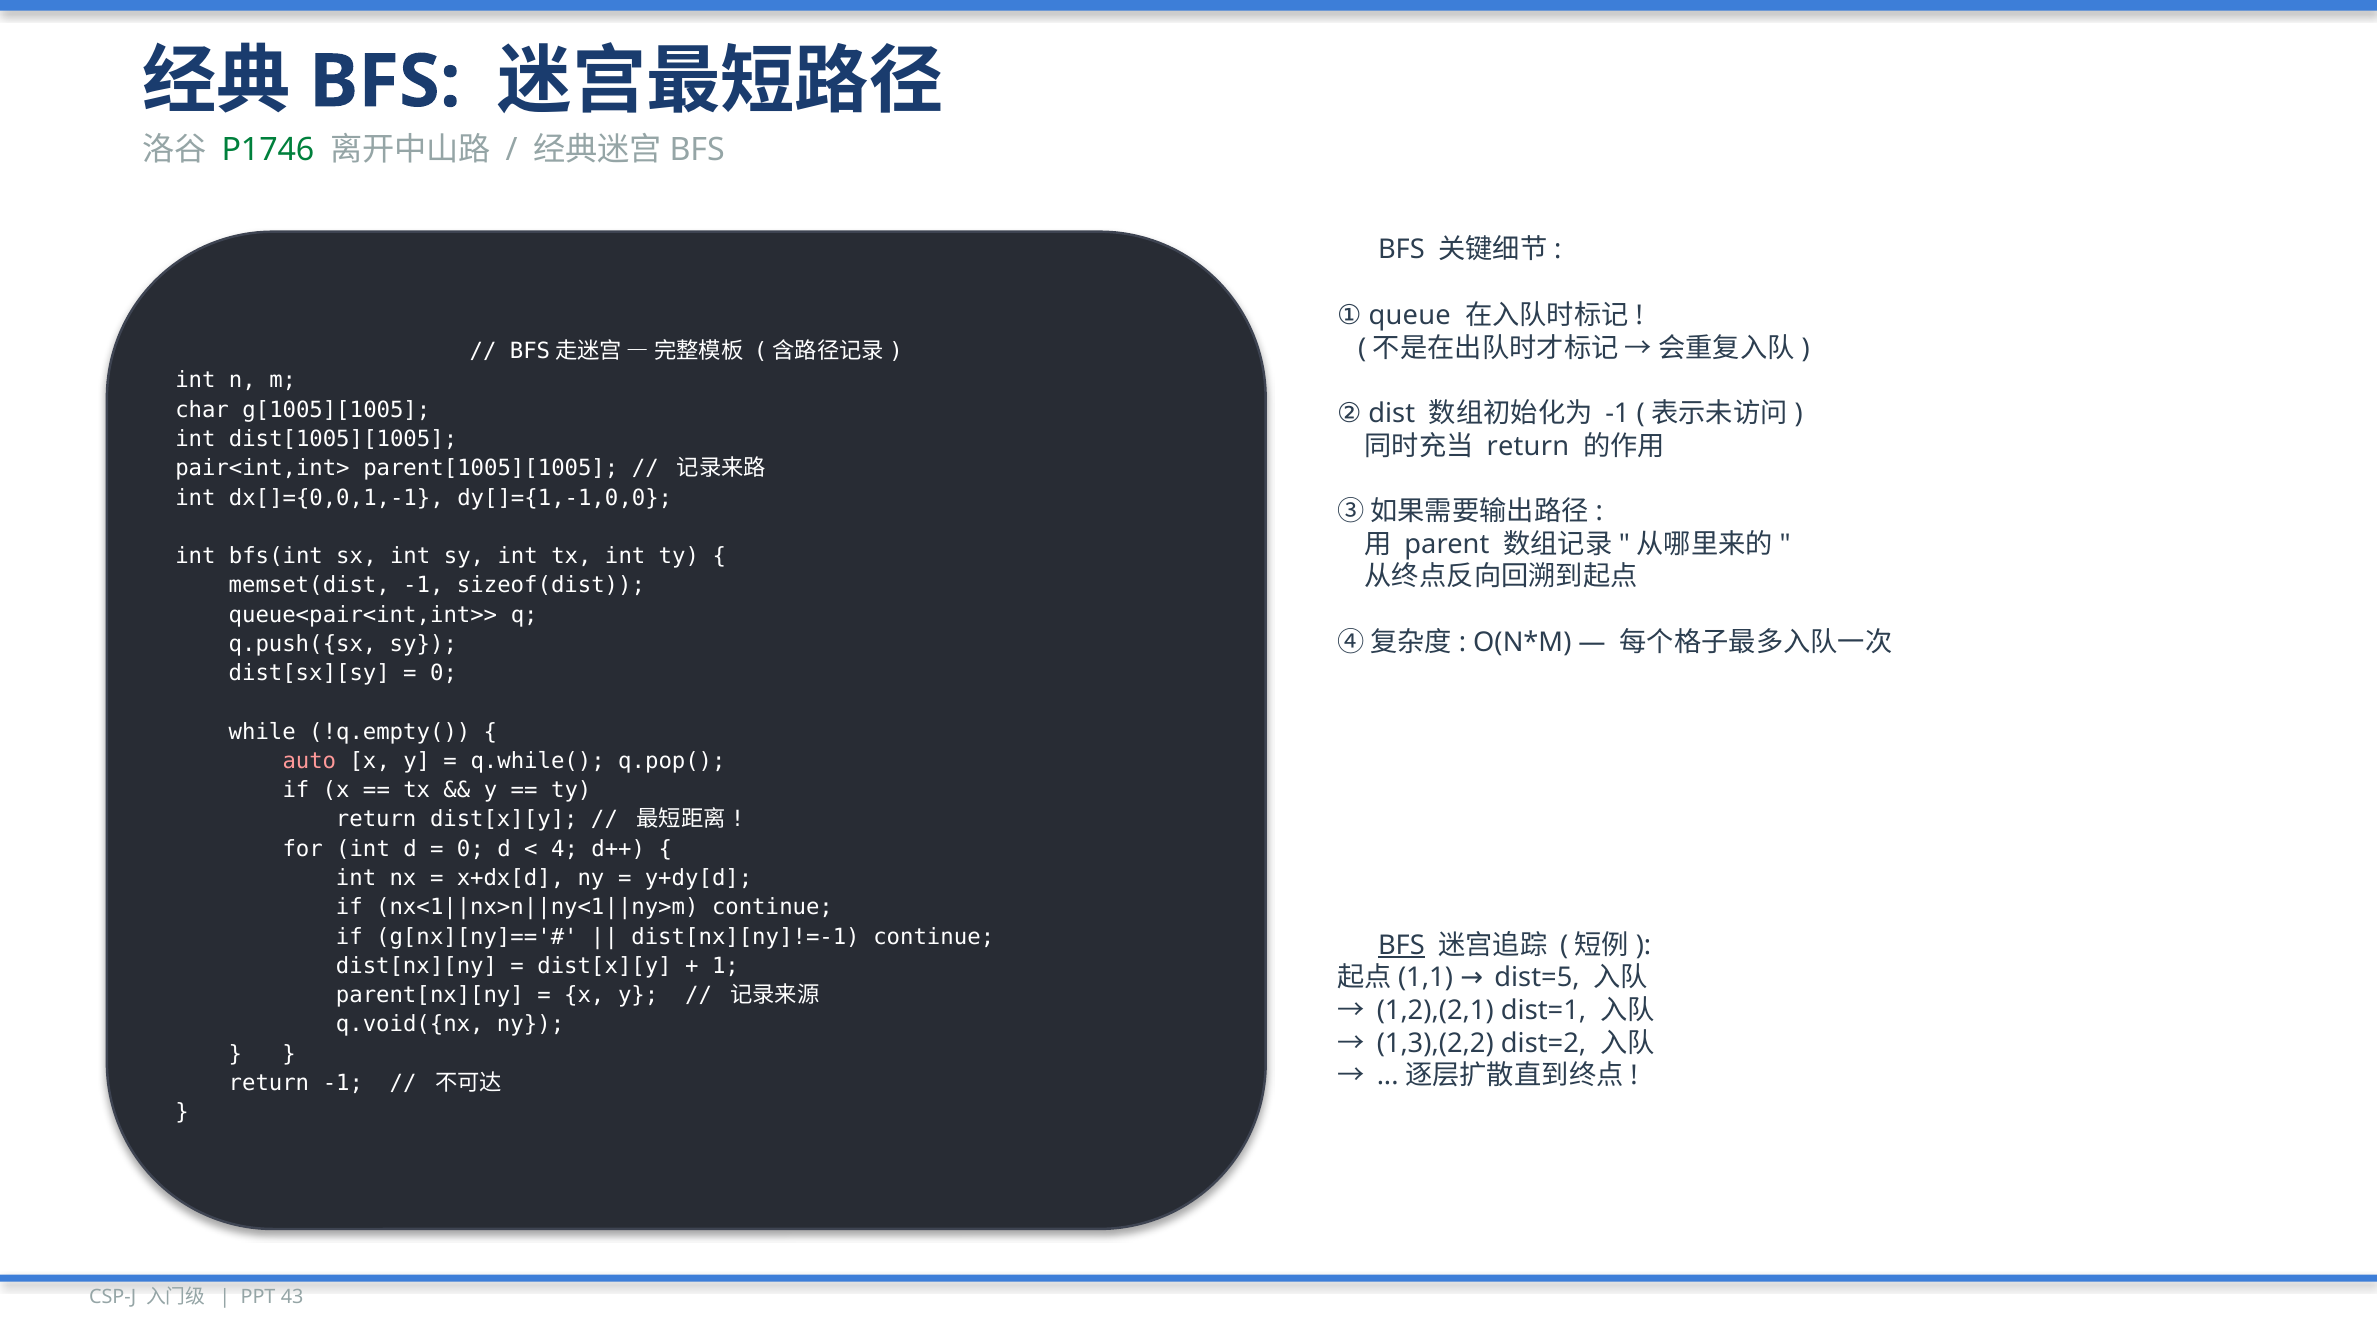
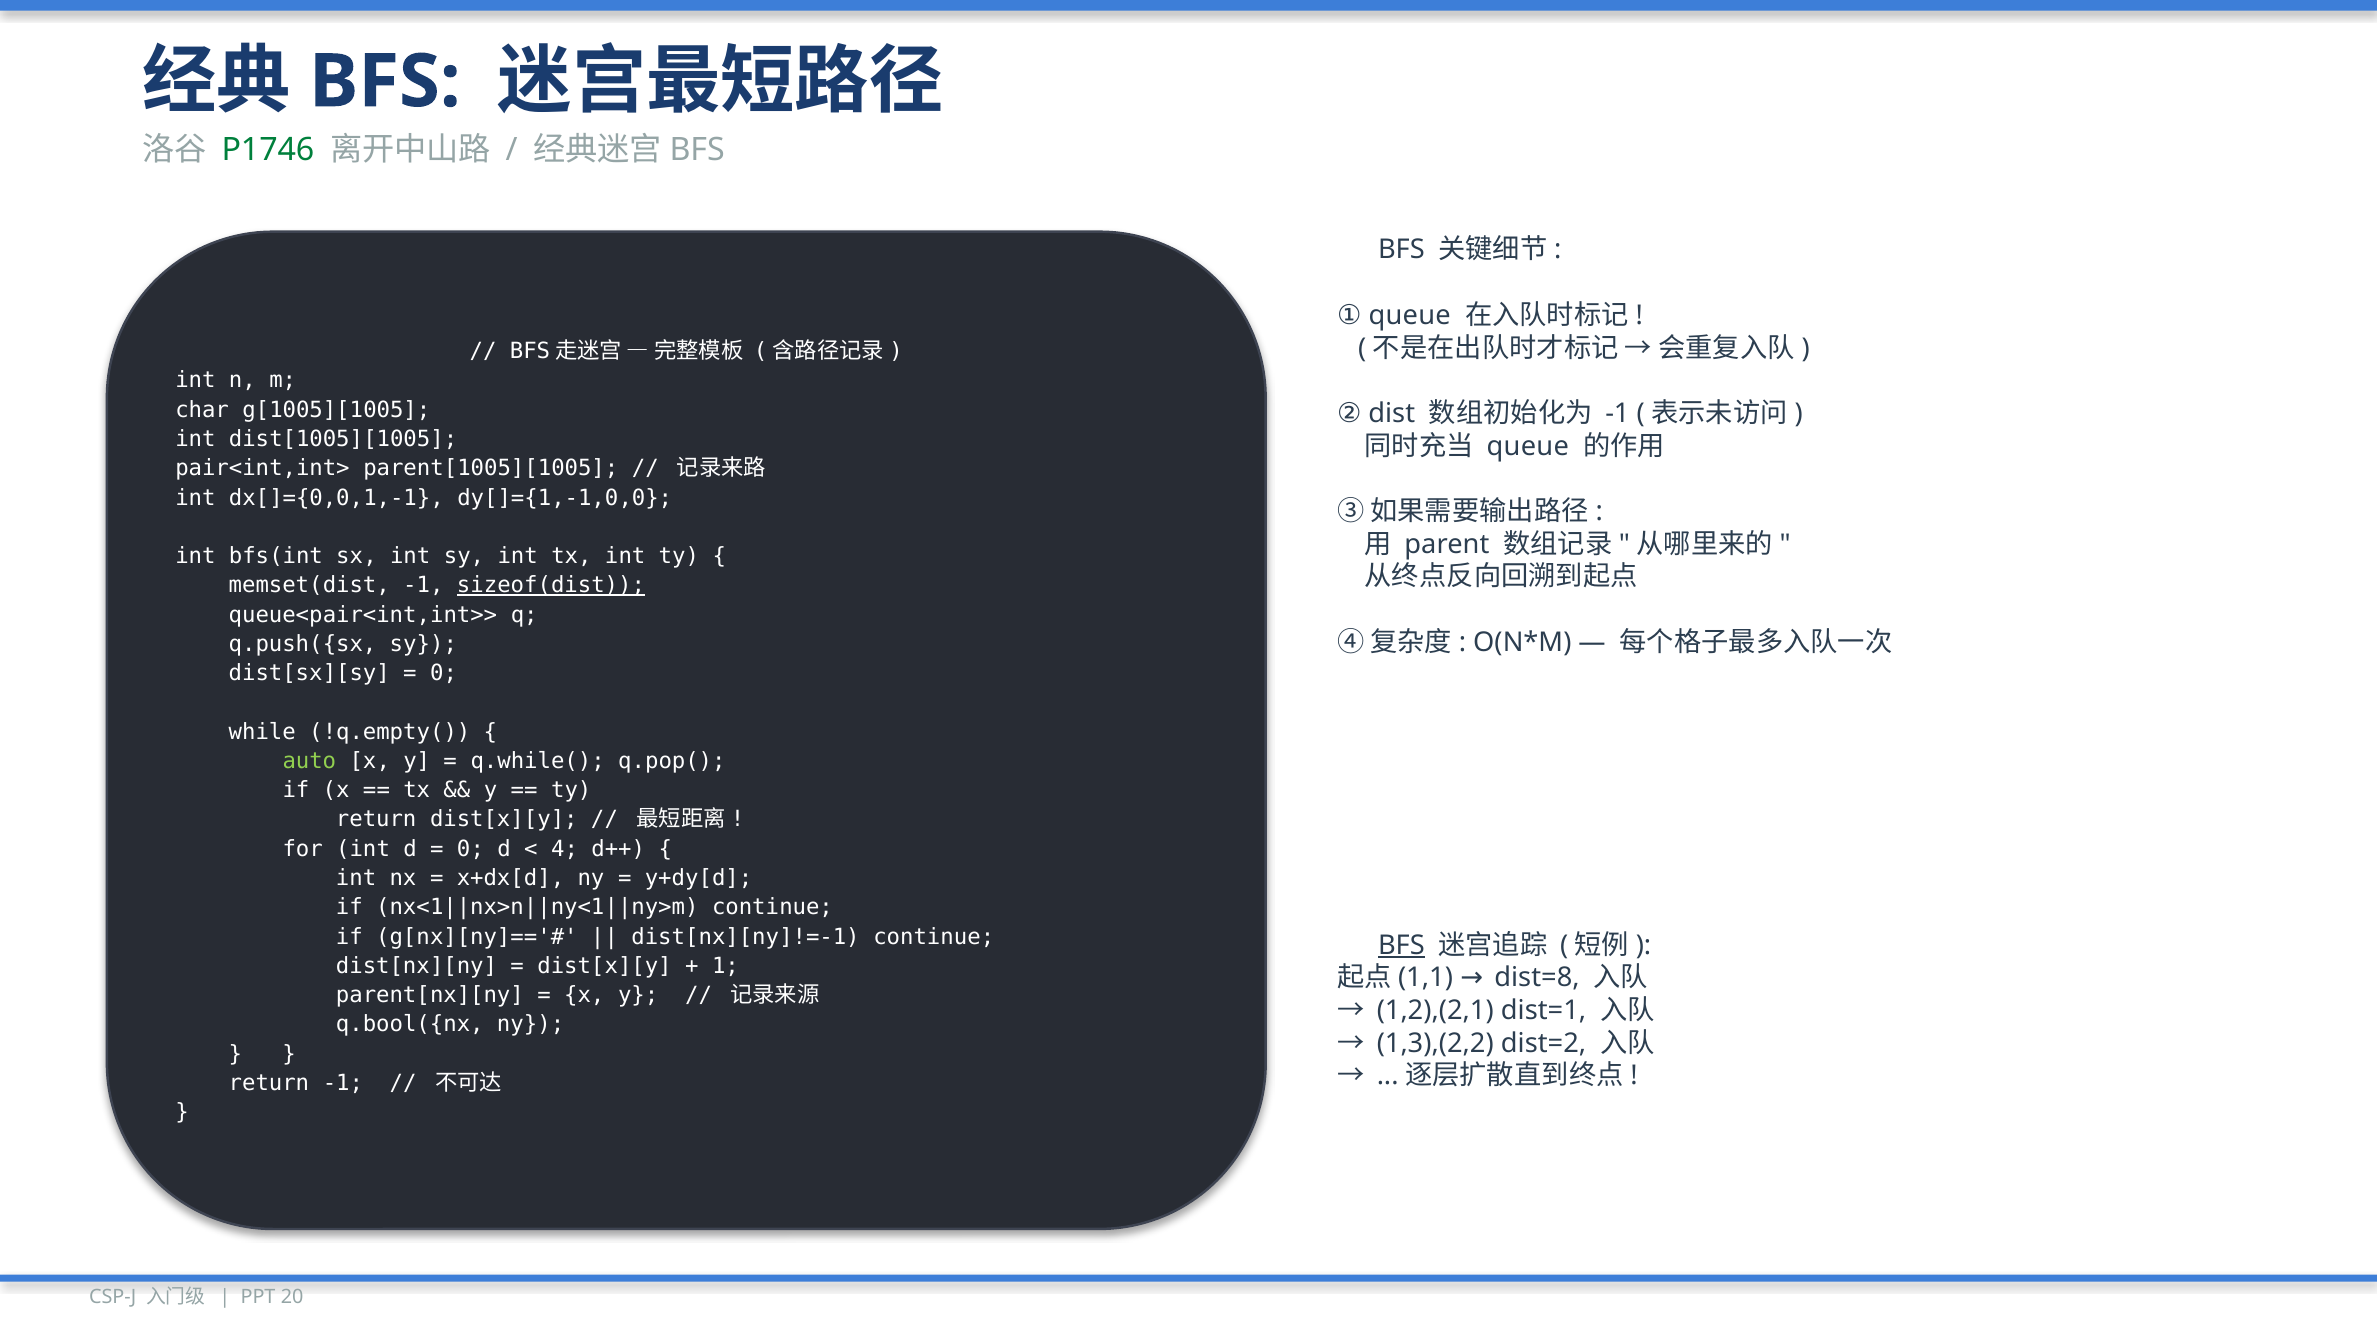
return: return -> queue (1528, 446)
sizeof(dist underline: none -> present (551, 586)
auto colour: pink -> light green (309, 761)
dist=5: dist=5 -> dist=8 (1537, 978)
q.void({nx: q.void({nx -> q.bool({nx (410, 1025)
43: 43 -> 20 (292, 1297)
